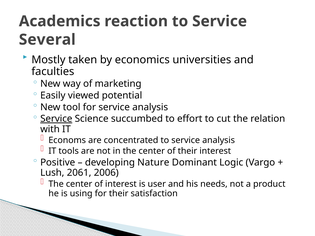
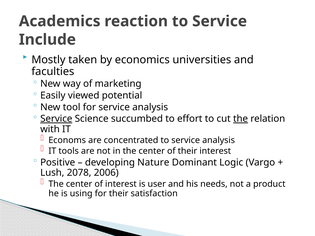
Several: Several -> Include (47, 40)
the underline: none -> present (241, 119)
2061: 2061 -> 2078 (79, 173)
